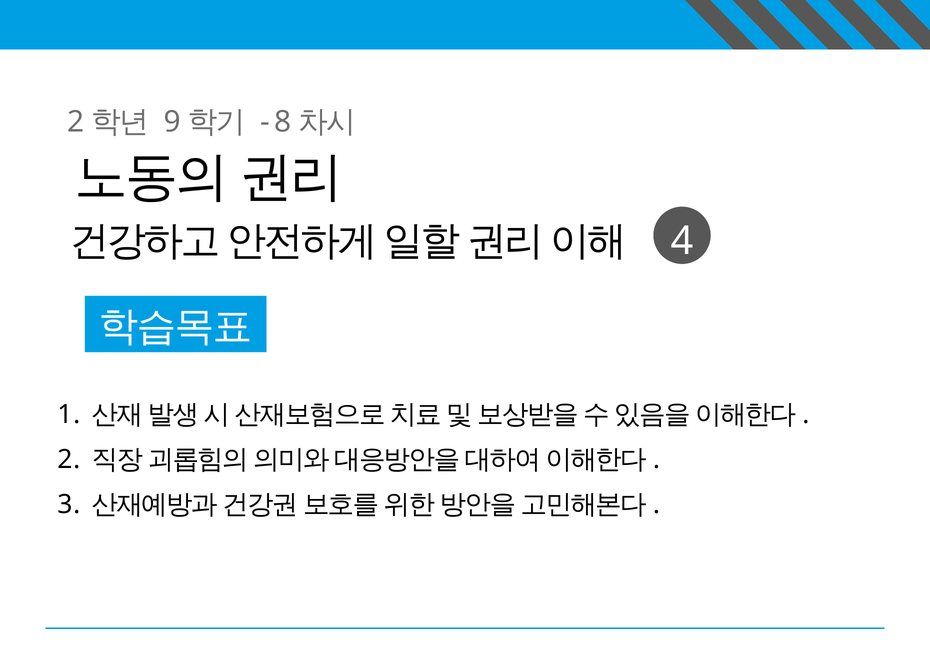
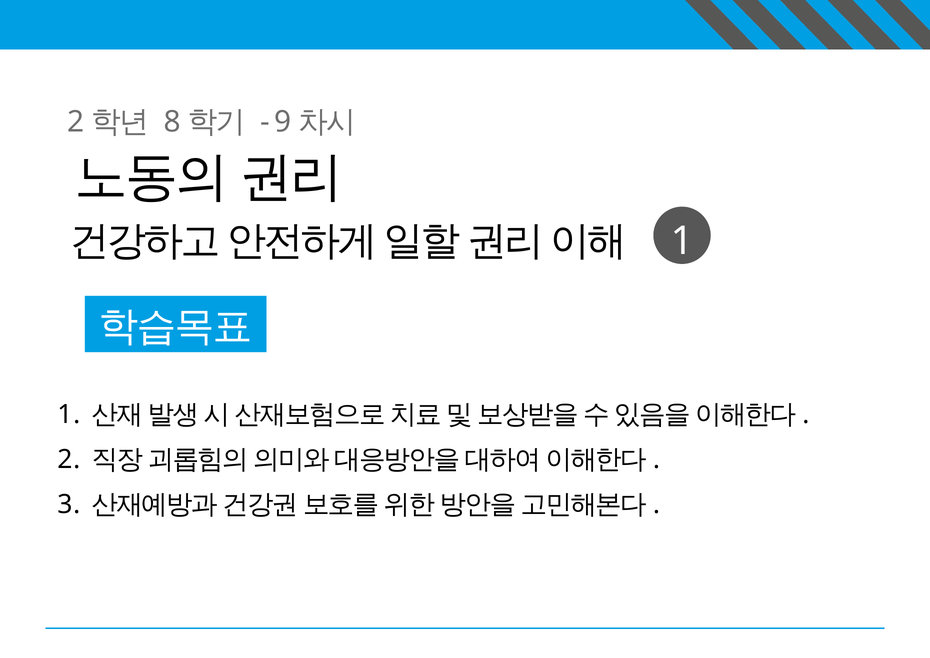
9: 9 -> 8 (172, 122)
8: 8 -> 9 (283, 122)
4: 4 -> 1 (682, 241)
